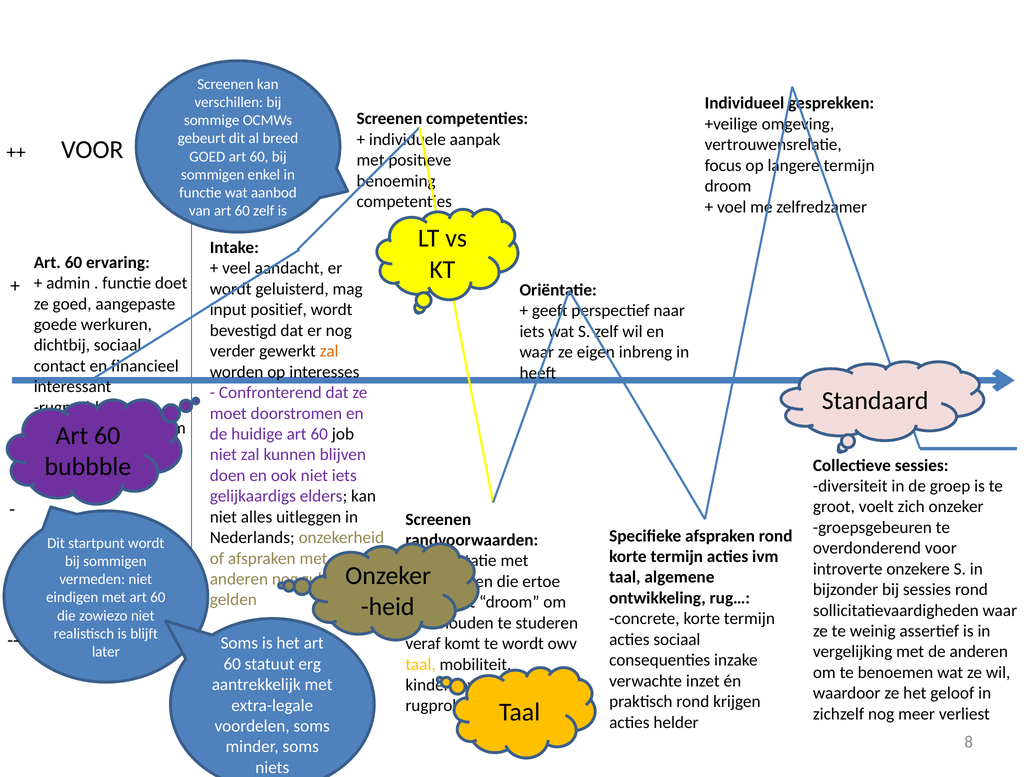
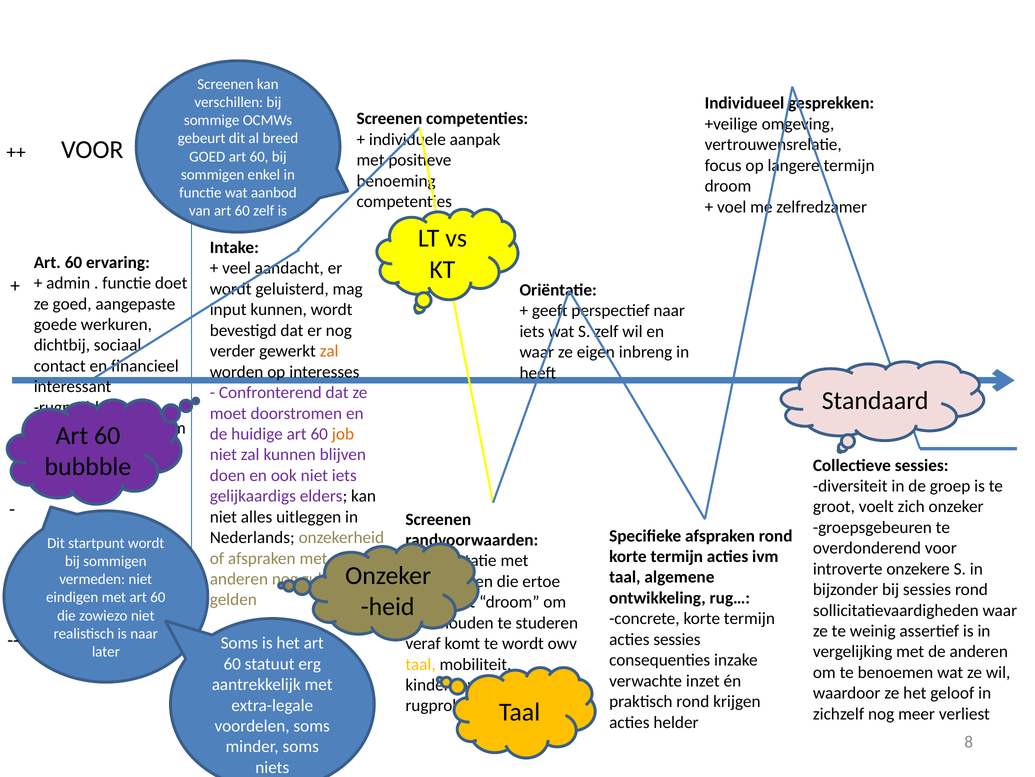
input positief: positief -> kunnen (279, 309)
job colour: black -> orange (343, 434)
is blijft: blijft -> naar (144, 633)
acties sociaal: sociaal -> sessies (677, 639)
